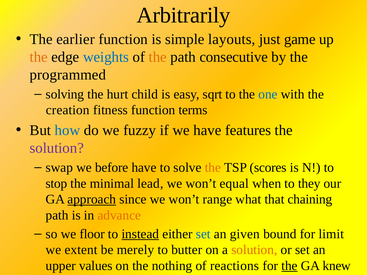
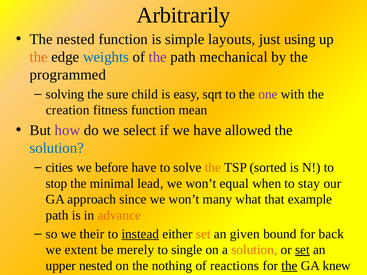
The earlier: earlier -> nested (76, 39)
game: game -> using (300, 39)
the colour: orange -> purple (158, 57)
consecutive: consecutive -> mechanical (234, 57)
hurt: hurt -> sure (118, 94)
one colour: blue -> purple (268, 94)
terms: terms -> mean (193, 110)
how colour: blue -> purple (67, 130)
fuzzy: fuzzy -> select (140, 130)
features: features -> allowed (248, 130)
solution colour: purple -> blue (57, 148)
swap: swap -> cities (59, 168)
scores: scores -> sorted (268, 168)
they: they -> stay (309, 184)
approach underline: present -> none (92, 200)
range: range -> many (217, 200)
chaining: chaining -> example (310, 200)
floor: floor -> their (92, 234)
set colour: blue -> orange (203, 234)
limit: limit -> back (331, 234)
butter: butter -> single (187, 250)
set underline: none -> present (302, 250)
upper values: values -> nested (96, 266)
